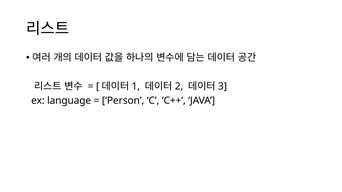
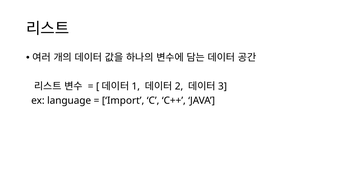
Person: Person -> Import (123, 101)
